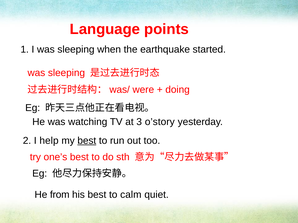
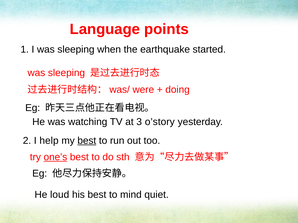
one’s underline: none -> present (55, 157)
from: from -> loud (60, 195)
calm: calm -> mind (131, 195)
